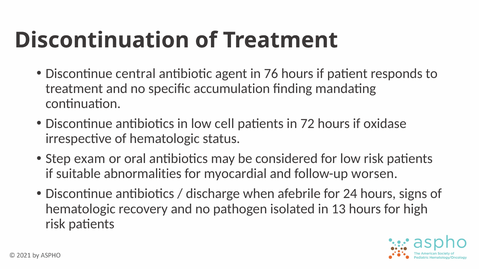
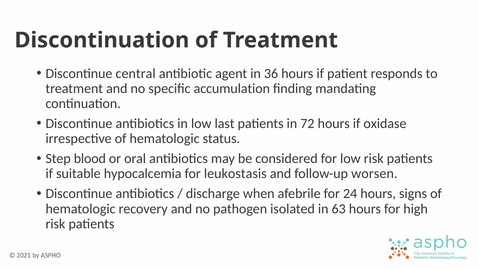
76: 76 -> 36 (271, 74)
cell: cell -> last (225, 124)
exam: exam -> blood (90, 159)
abnormalities: abnormalities -> hypocalcemia (143, 174)
myocardial: myocardial -> leukostasis (235, 174)
13: 13 -> 63 (339, 209)
